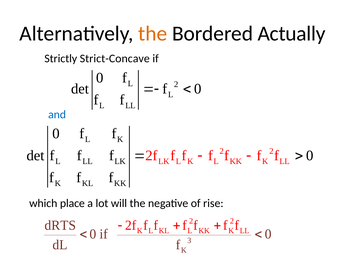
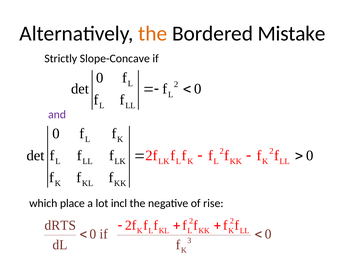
Actually: Actually -> Mistake (292, 34)
Strict-Concave: Strict-Concave -> Slope-Concave (115, 59)
and colour: blue -> purple (57, 115)
will: will -> incl (119, 204)
